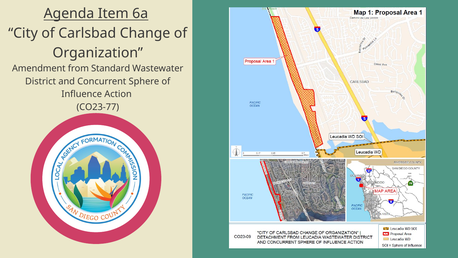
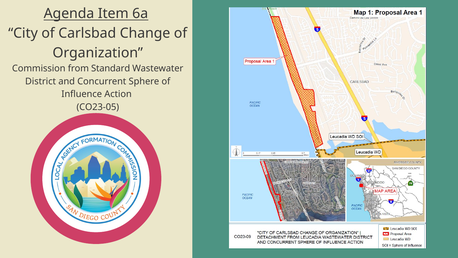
Amendment: Amendment -> Commission (39, 68)
CO23-77: CO23-77 -> CO23-05 (98, 107)
